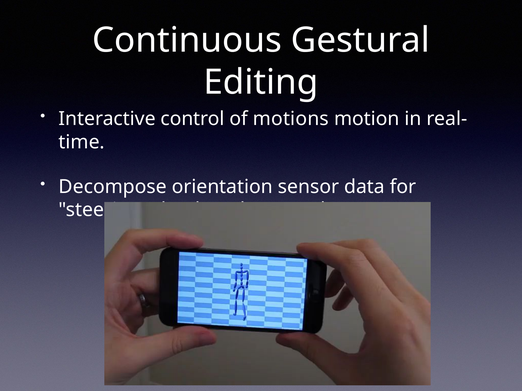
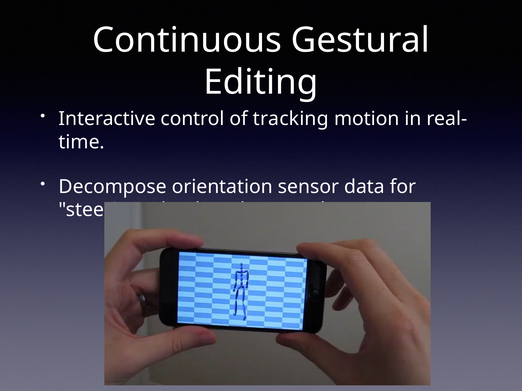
motions: motions -> tracking (291, 119)
